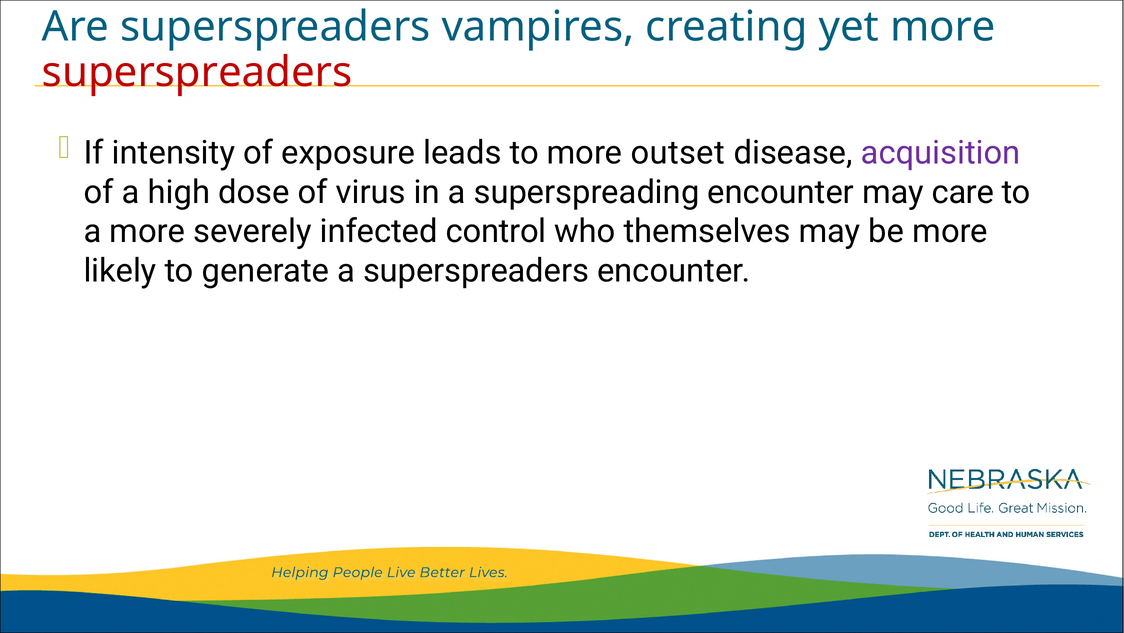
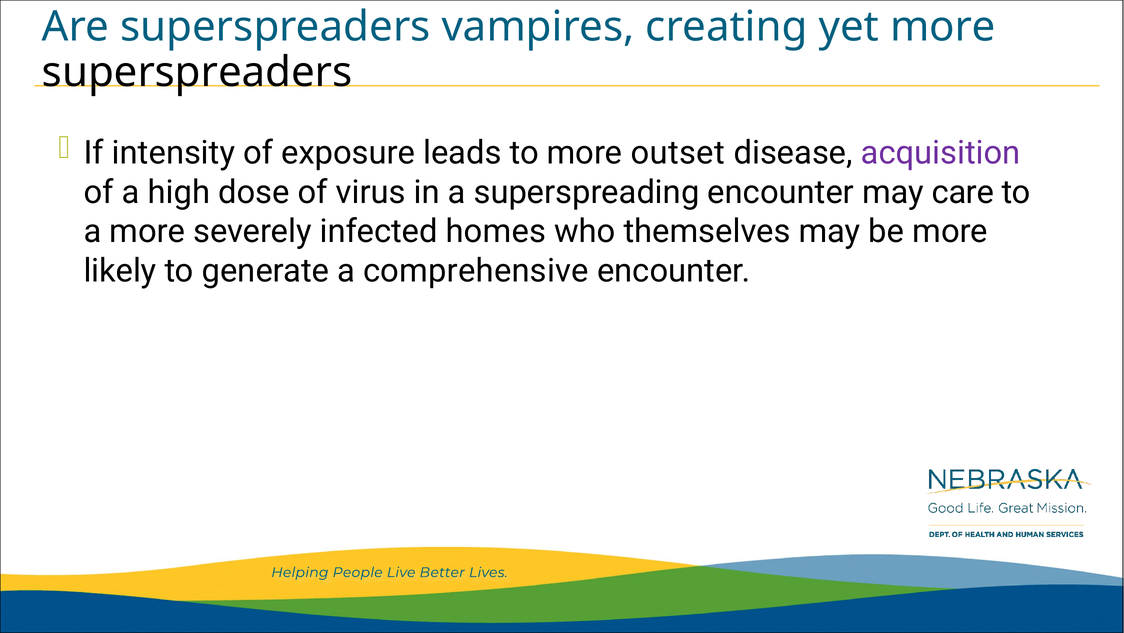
superspreaders colour: red -> black (197, 72)
control: control -> homes (496, 231)
a superspreaders: superspreaders -> comprehensive (476, 271)
